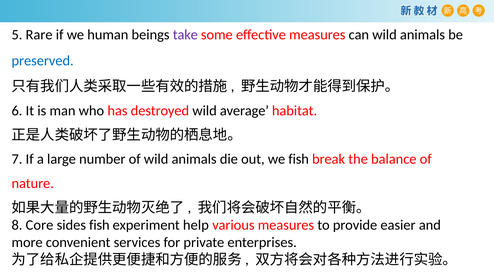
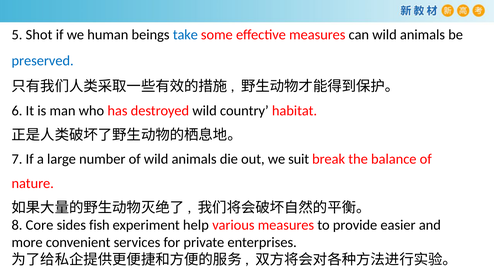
Rare: Rare -> Shot (39, 35)
take colour: purple -> blue (185, 35)
average: average -> country (244, 111)
we fish: fish -> suit (299, 159)
